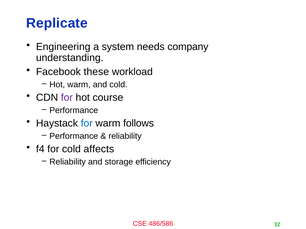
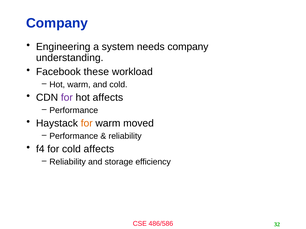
Replicate: Replicate -> Company (57, 23)
hot course: course -> affects (108, 98)
for colour: blue -> orange (87, 124)
follows: follows -> moved (139, 124)
